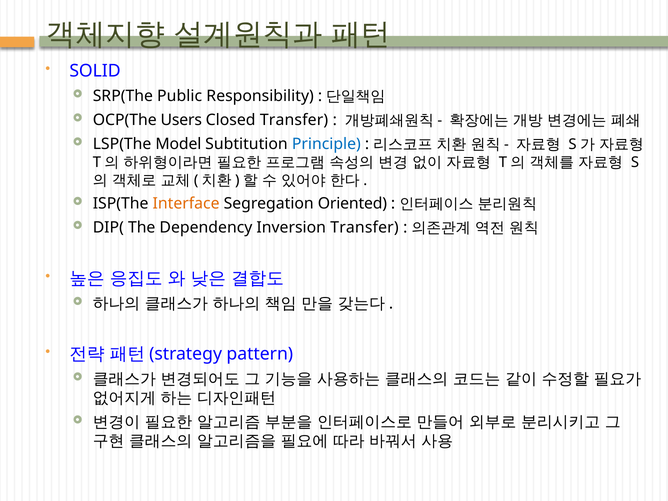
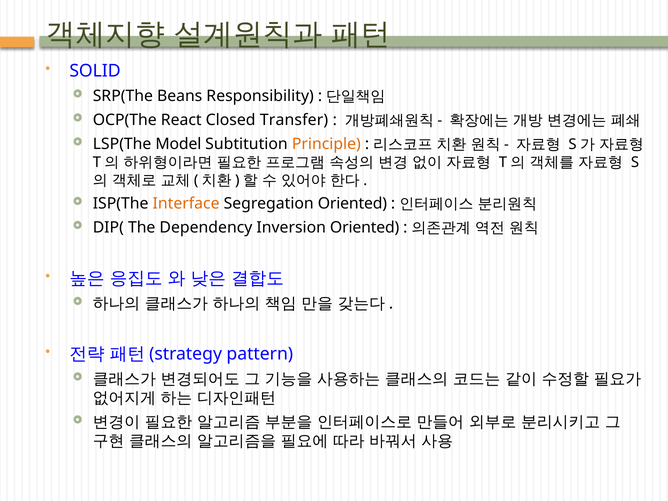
Public: Public -> Beans (180, 96)
Users: Users -> React (181, 120)
Principle colour: blue -> orange (326, 144)
Inversion Transfer: Transfer -> Oriented (365, 228)
